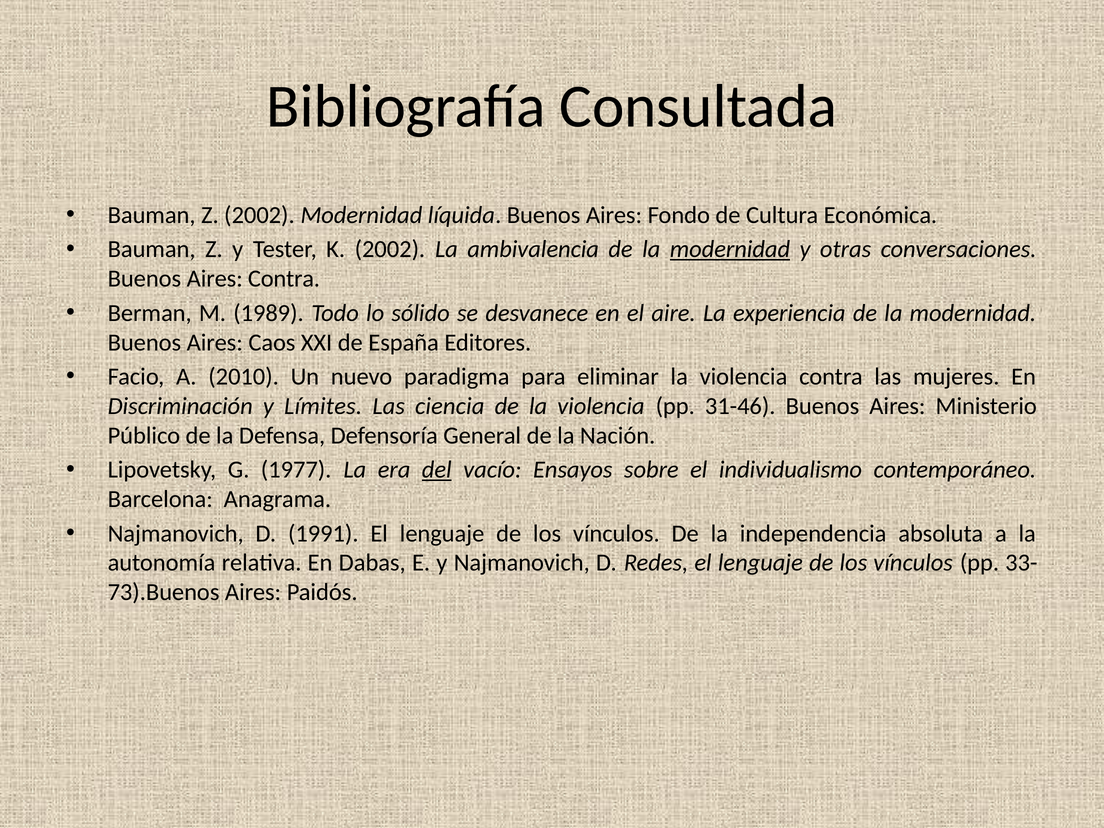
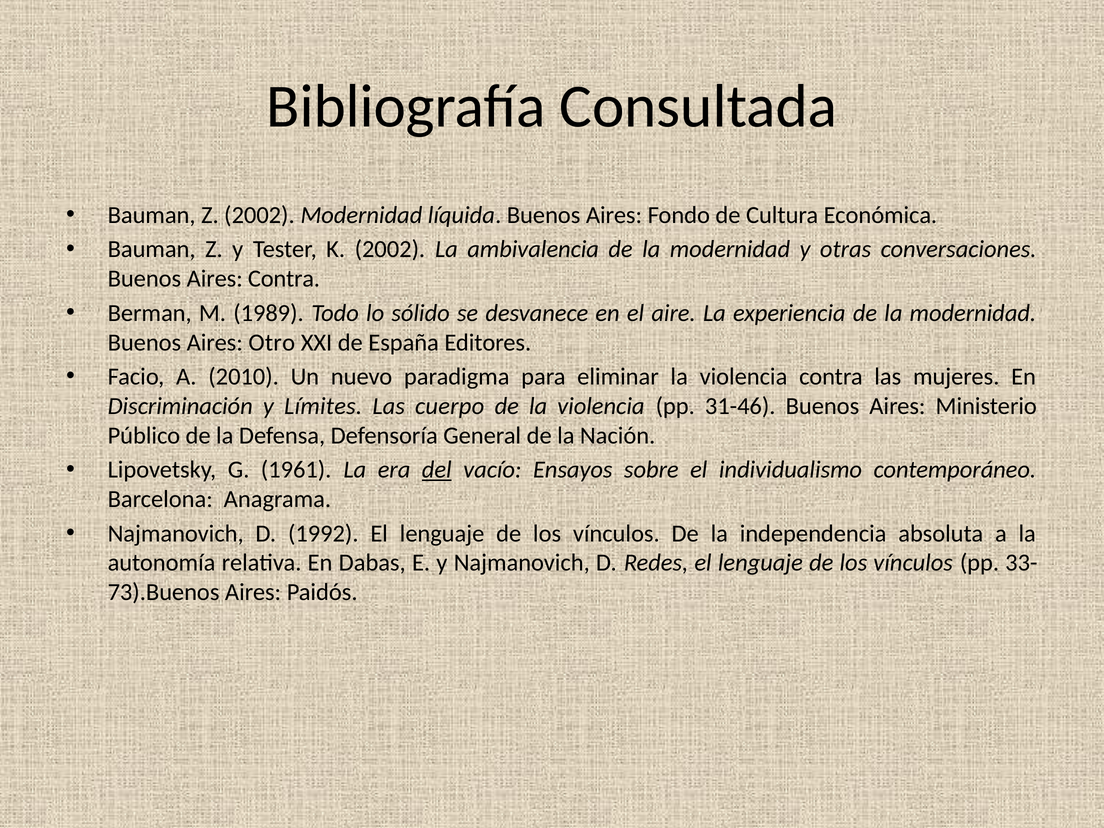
modernidad underline: present -> none (730, 249)
Caos: Caos -> Otro (272, 342)
ciencia: ciencia -> cuerpo (450, 406)
1977: 1977 -> 1961 (296, 470)
1991: 1991 -> 1992 (323, 533)
